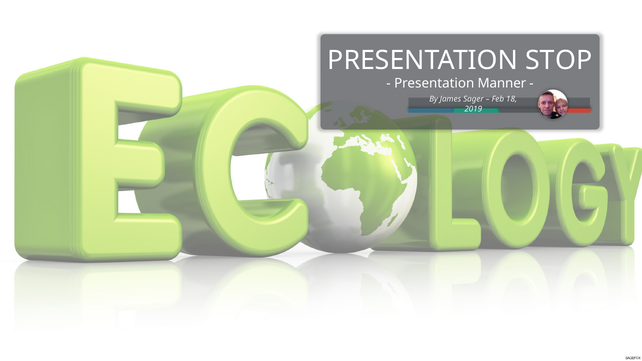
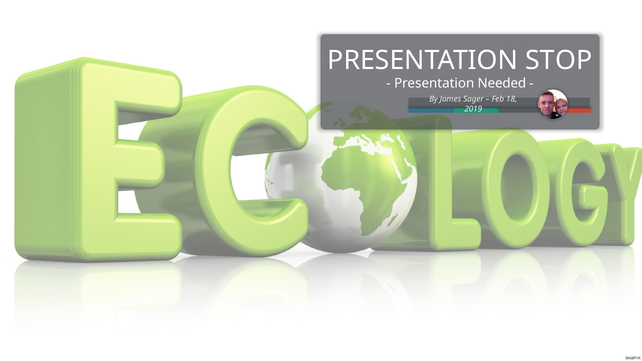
Manner: Manner -> Needed (502, 83)
